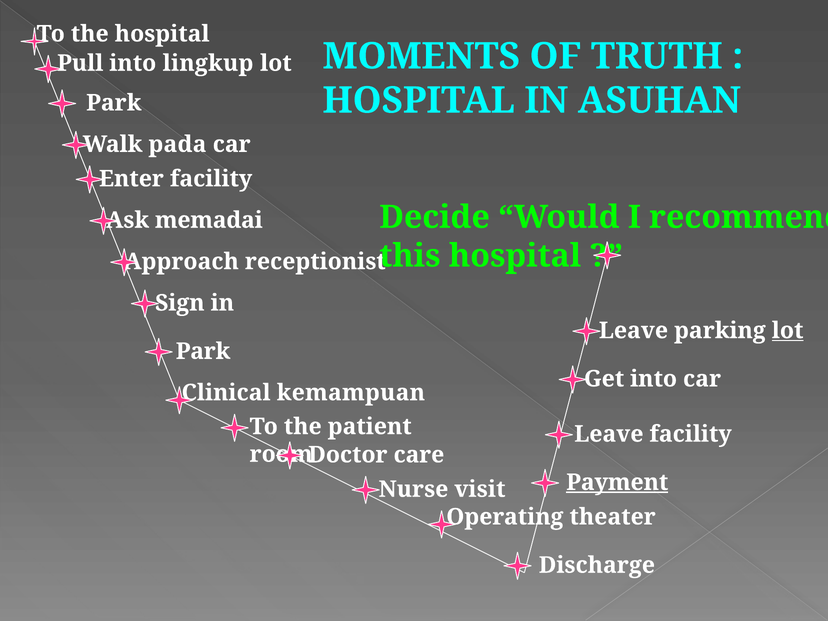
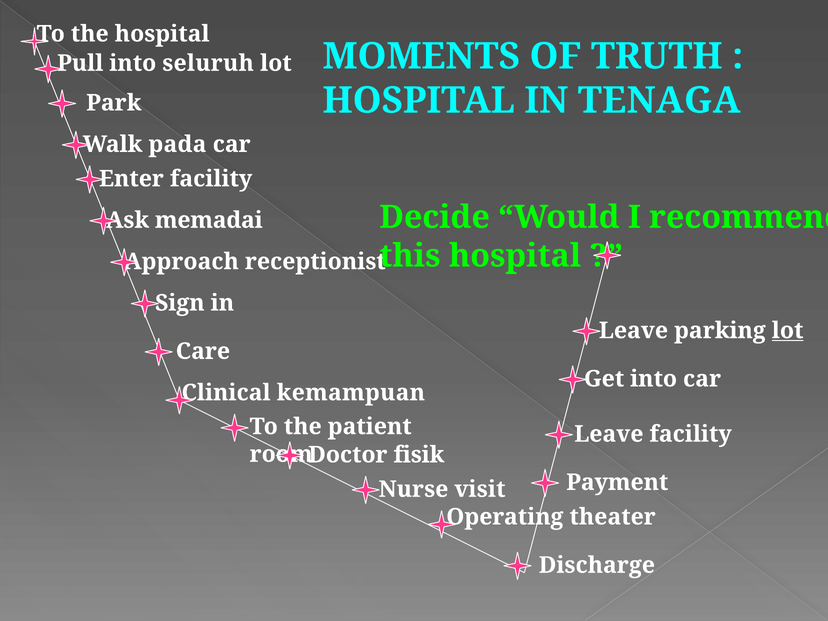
lingkup: lingkup -> seluruh (208, 63)
ASUHAN: ASUHAN -> TENAGA (659, 100)
Park: Park -> Care (203, 351)
care: care -> fisik (419, 455)
Payment underline: present -> none (617, 482)
